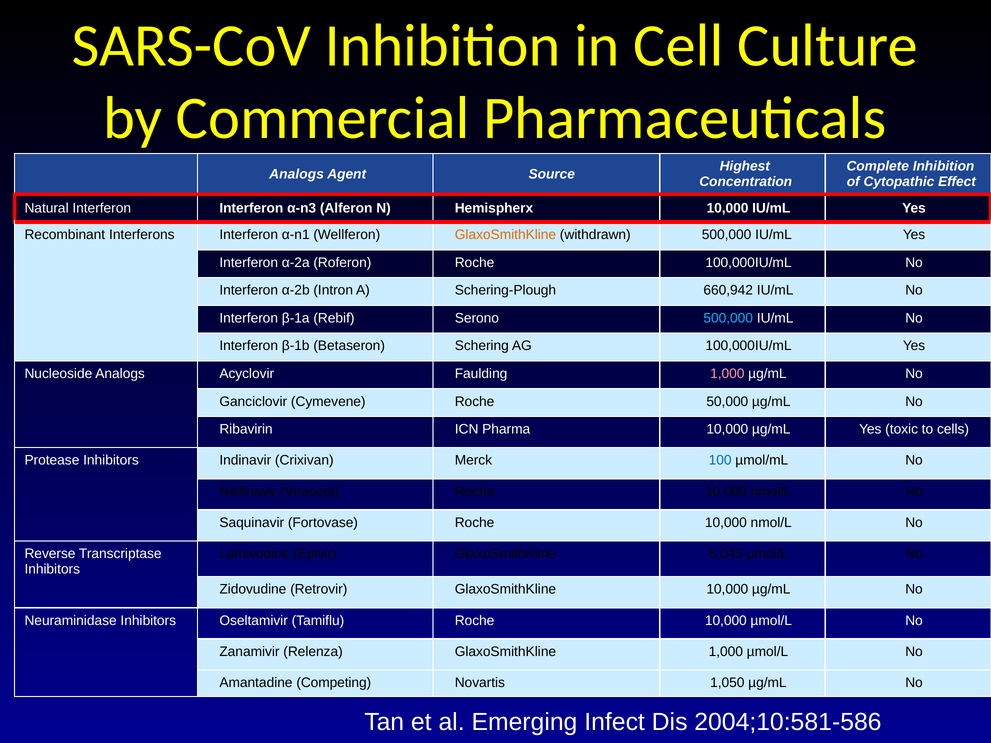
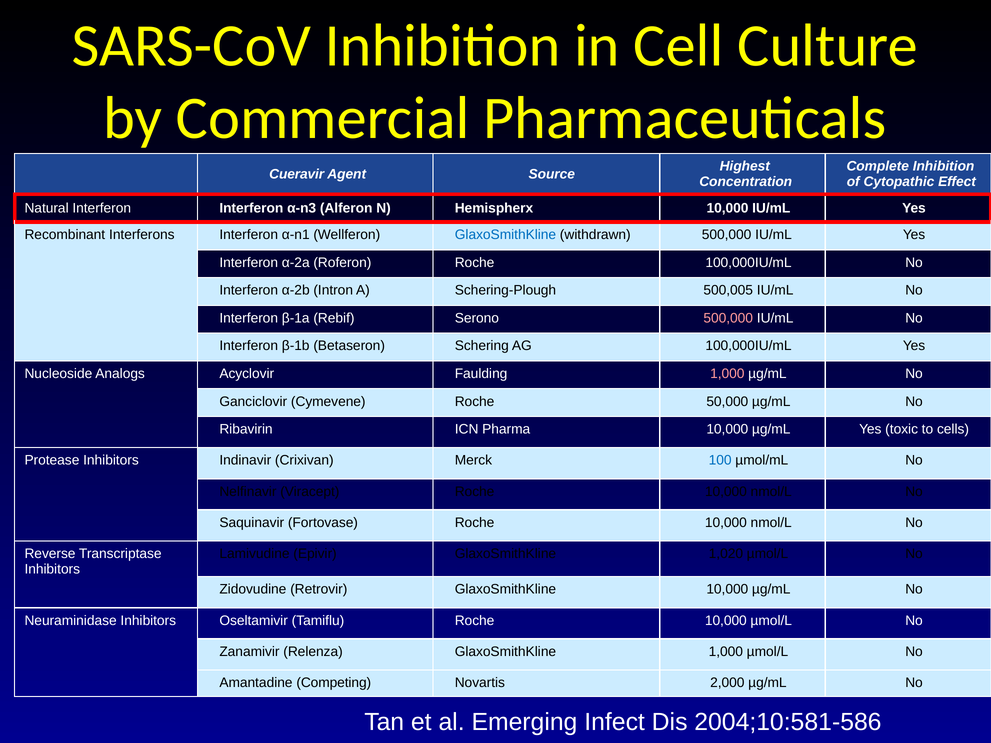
Analogs: Analogs -> Cueravir (297, 174)
GlaxoSmithKline colour: orange -> blue (505, 235)
660,942: 660,942 -> 500,005 (728, 290)
500,000 colour: light blue -> pink (728, 318)
6,043: 6,043 -> 1,020 (726, 554)
1,050: 1,050 -> 2,000 (727, 683)
